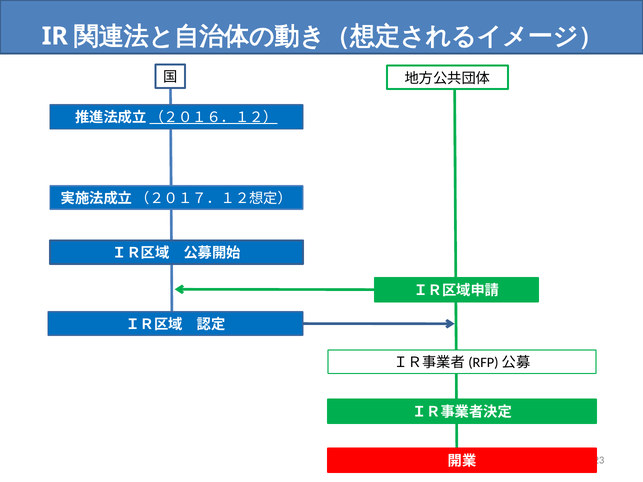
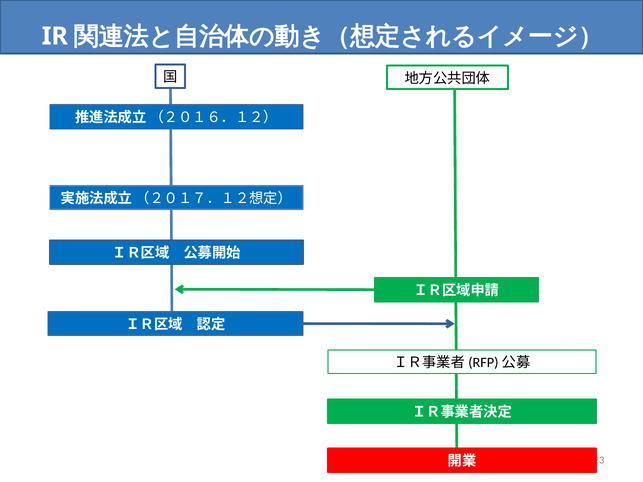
（２０１６．１２） underline: present -> none (214, 118)
